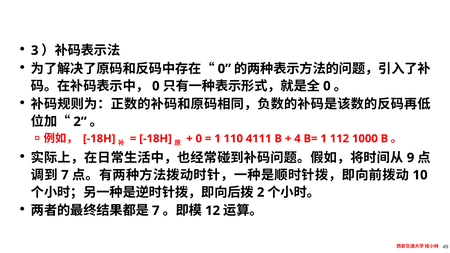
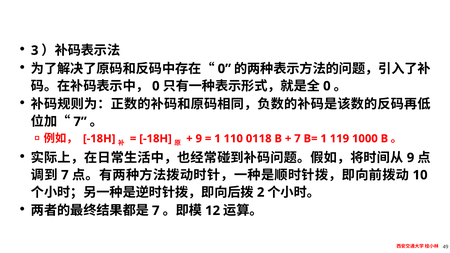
2: 2 -> 7 (80, 122)
0: 0 -> 9 (199, 139)
4111: 4111 -> 0118 (259, 139)
4: 4 -> 7 (297, 139)
112: 112 -> 119 (339, 139)
